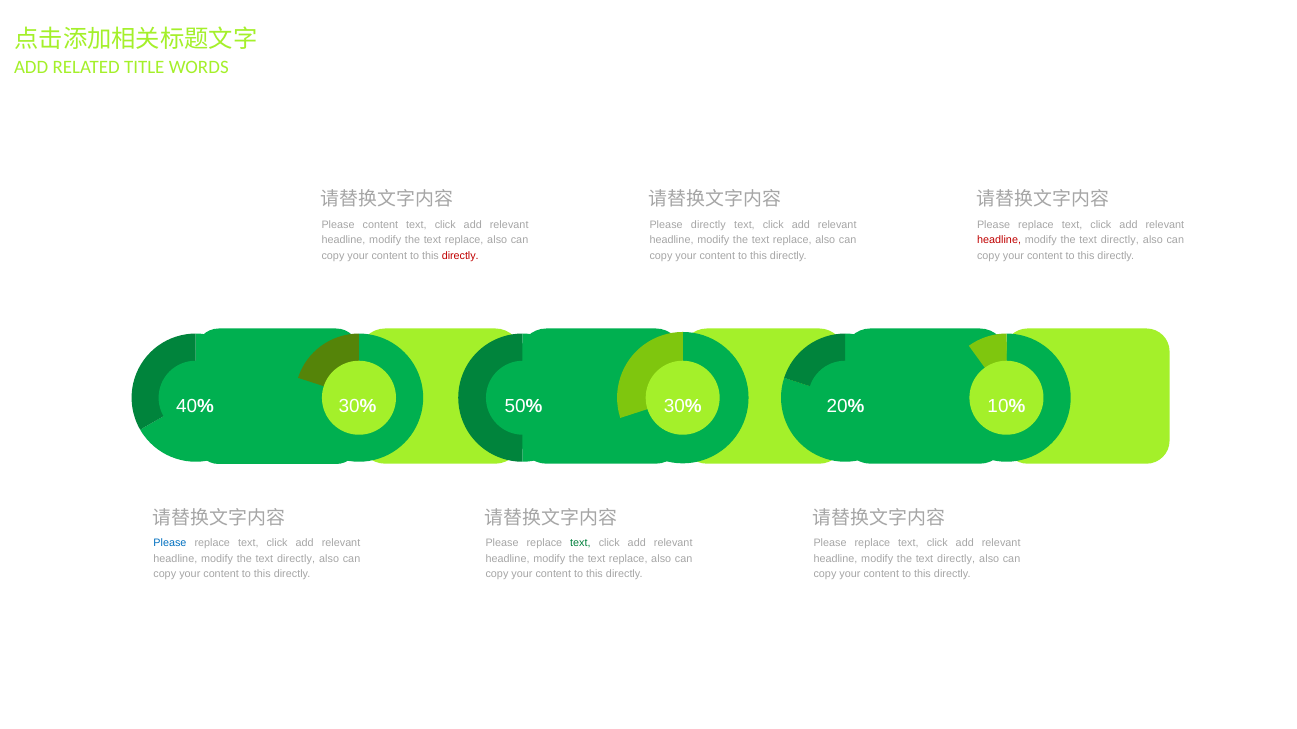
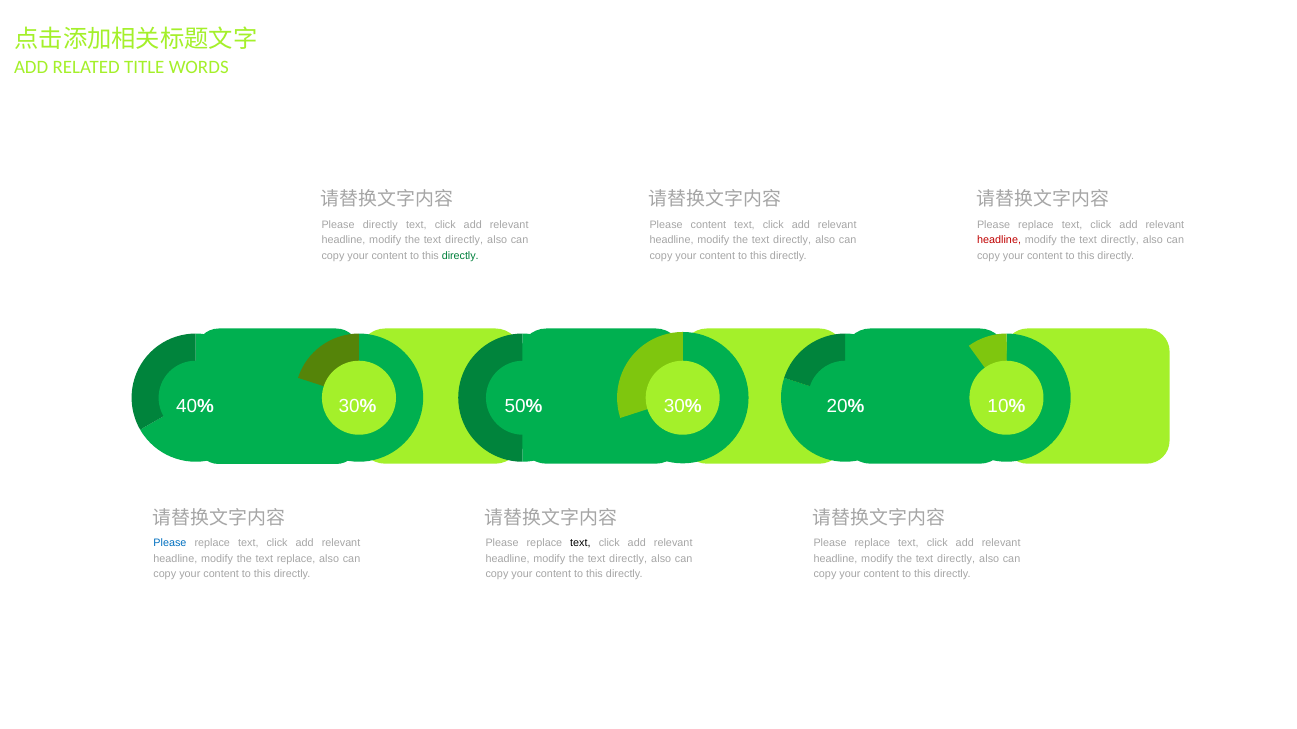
Please content: content -> directly (380, 225)
Please directly: directly -> content (708, 225)
replace: replace -> directly (464, 240)
replace: replace -> directly (792, 240)
directly colour: red -> green (460, 256)
text colour: green -> black (580, 544)
directly: directly -> replace (296, 559)
replace: replace -> directly (628, 559)
